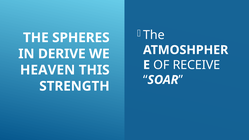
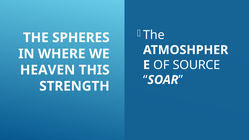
DERIVE: DERIVE -> WHERE (62, 54)
RECEIVE: RECEIVE -> SOURCE (196, 65)
